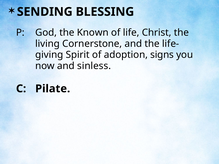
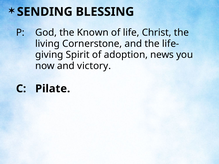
signs: signs -> news (162, 55)
sinless: sinless -> victory (94, 66)
